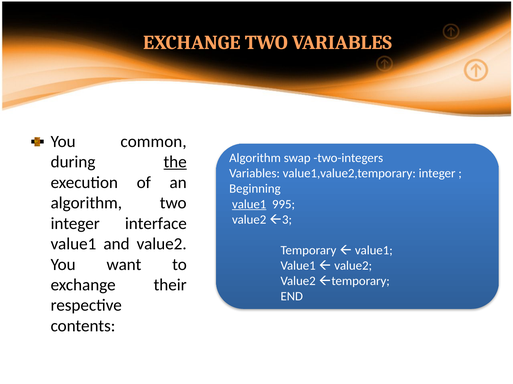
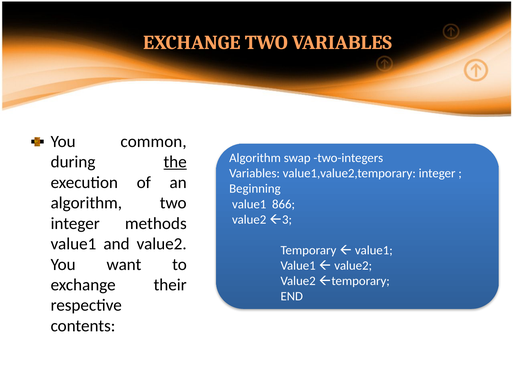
value1 underline: present -> none (249, 205)
995: 995 -> 866 (284, 205)
interface: interface -> methods (156, 224)
